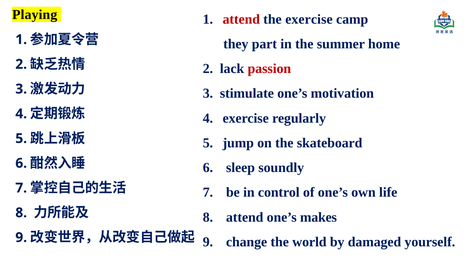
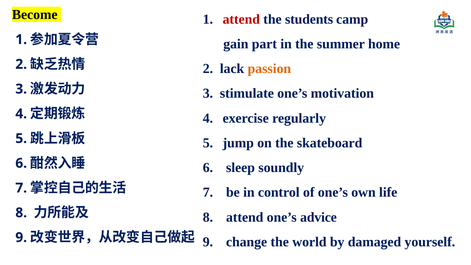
Playing: Playing -> Become (35, 15)
the exercise: exercise -> students (309, 19)
they: they -> gain (236, 44)
passion colour: red -> orange (269, 69)
makes: makes -> advice (318, 217)
